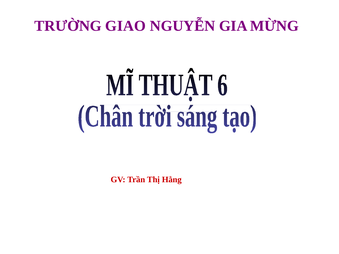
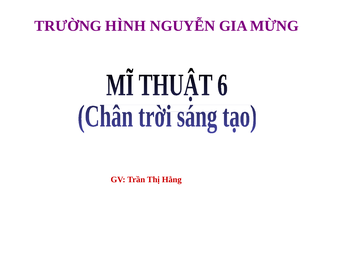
GIAO: GIAO -> HÌNH (126, 26)
